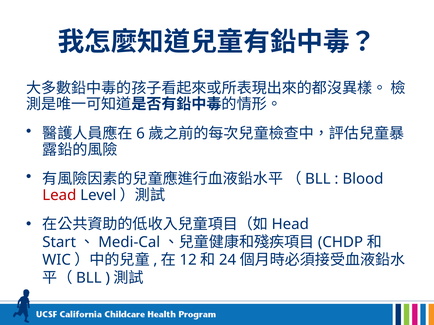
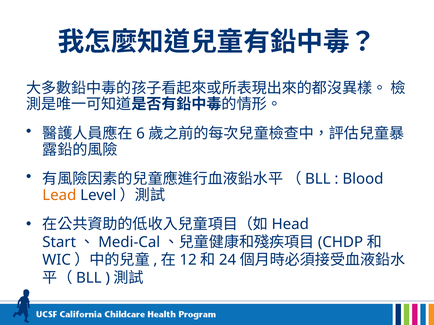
Lead colour: red -> orange (59, 196)
